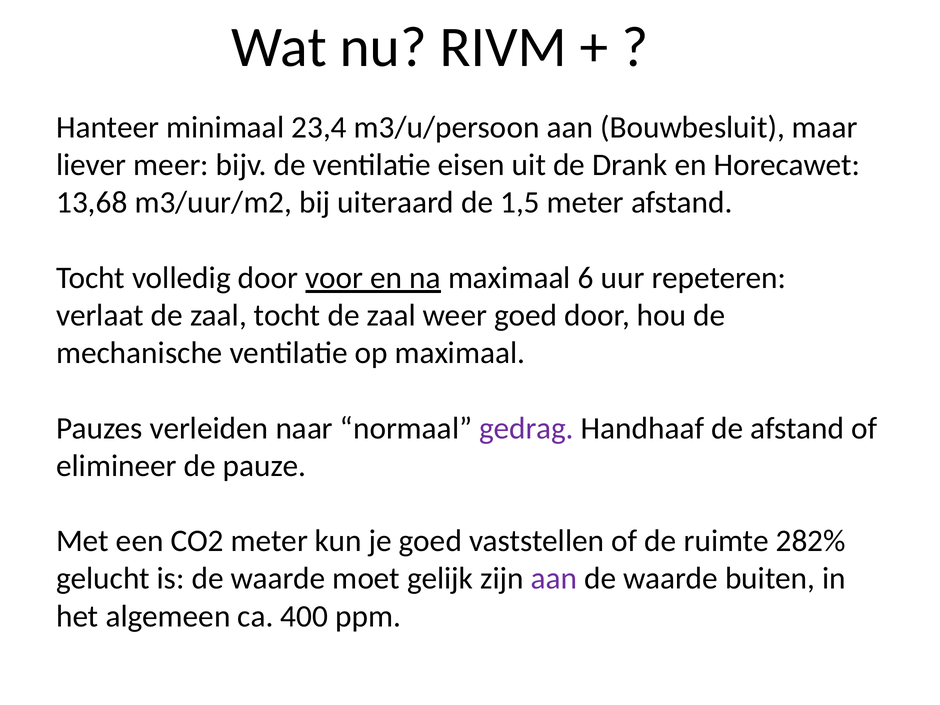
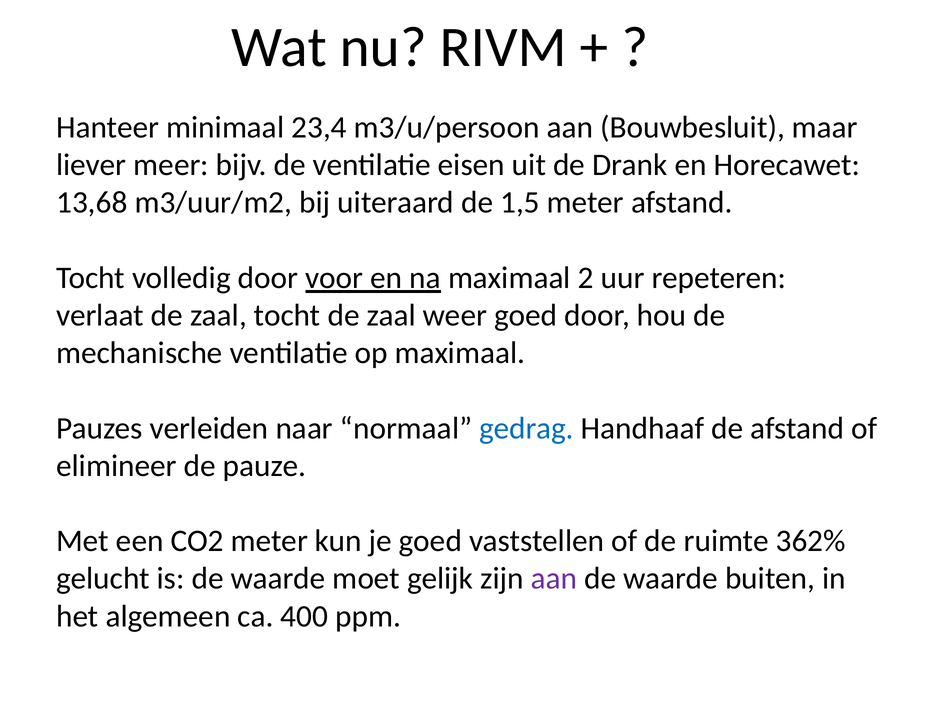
6: 6 -> 2 (586, 278)
gedrag colour: purple -> blue (527, 428)
282%: 282% -> 362% (811, 541)
